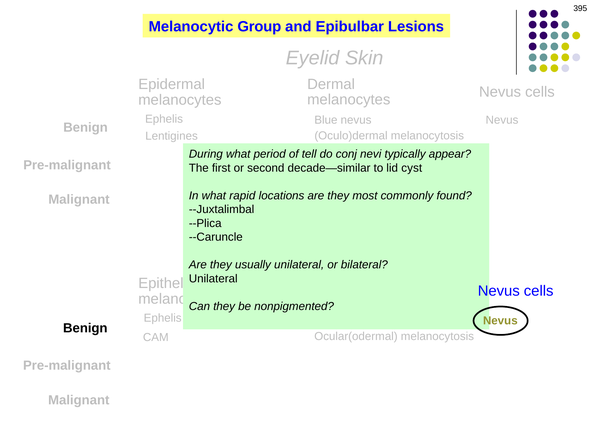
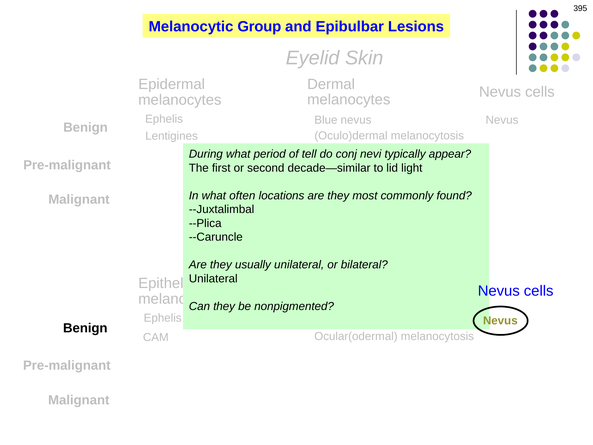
cyst: cyst -> light (412, 168)
rapid: rapid -> often (242, 195)
